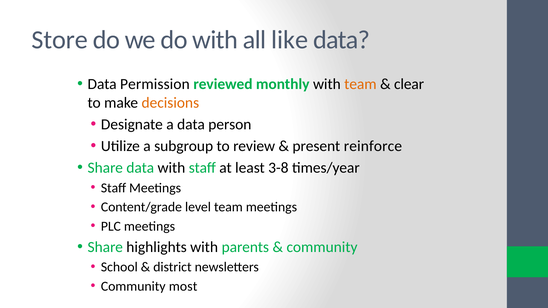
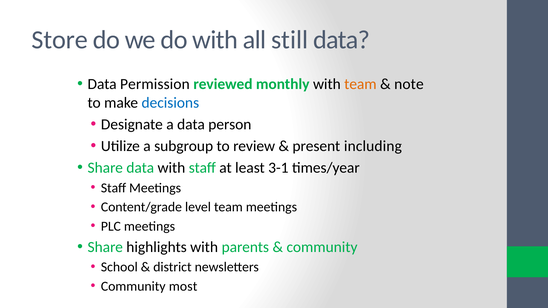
like: like -> still (290, 40)
clear: clear -> note (409, 84)
decisions colour: orange -> blue (170, 103)
reinforce: reinforce -> including (373, 146)
3-8: 3-8 -> 3-1 (278, 168)
